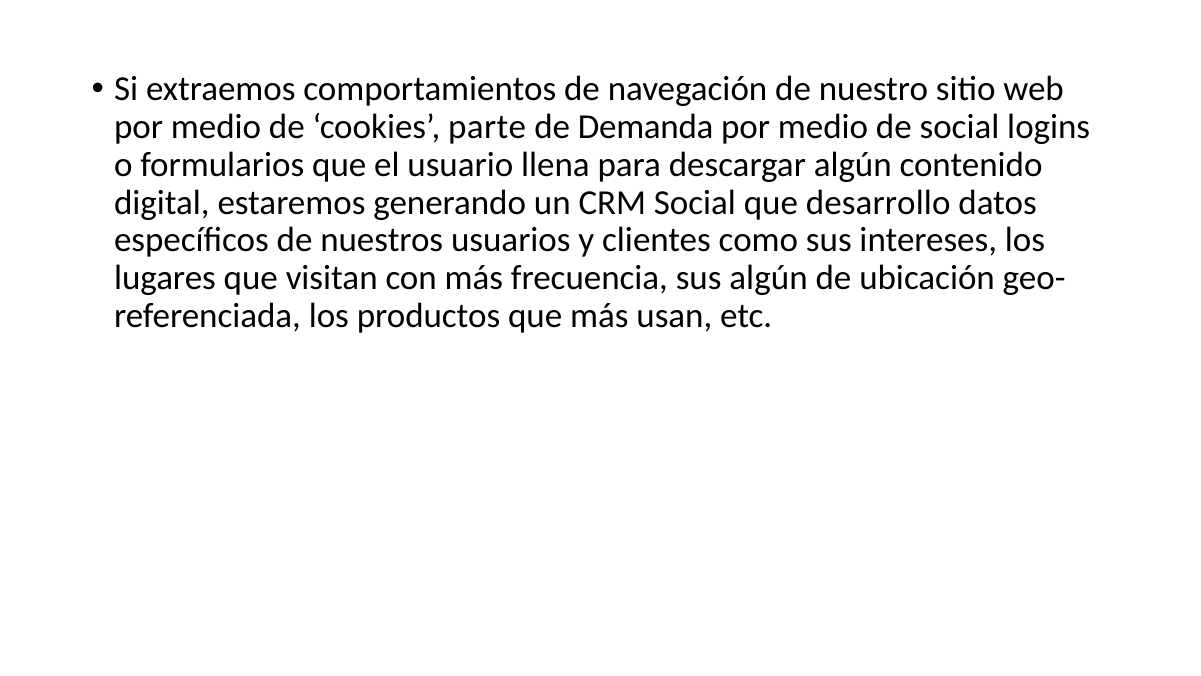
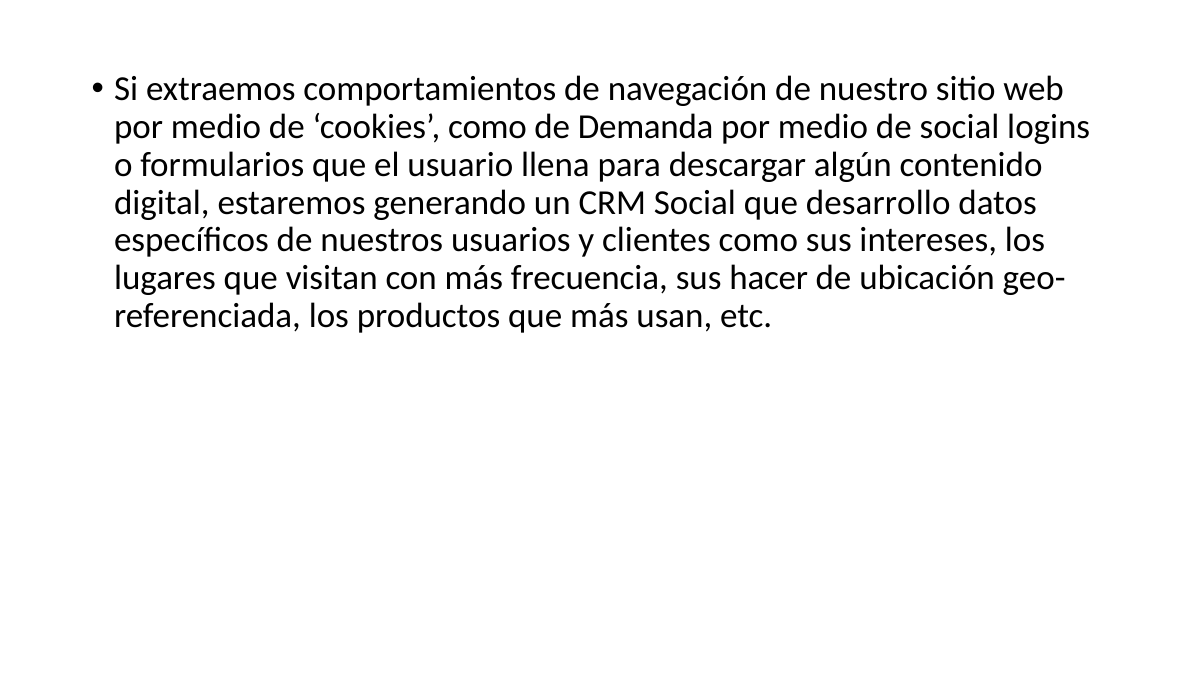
cookies parte: parte -> como (487, 127)
sus algún: algún -> hacer (769, 278)
